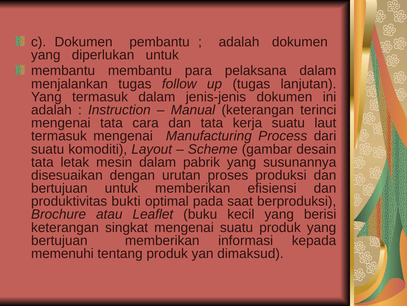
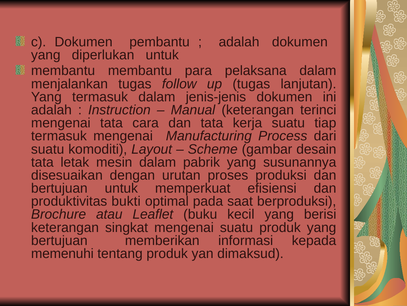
laut: laut -> tiap (325, 123)
untuk memberikan: memberikan -> memperkuat (193, 188)
